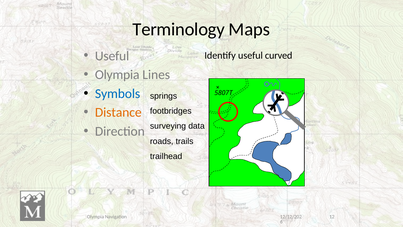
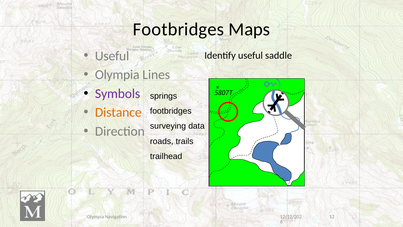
Terminology: Terminology -> Footbridges (178, 29)
curved: curved -> saddle (279, 56)
Symbols colour: blue -> purple (118, 93)
